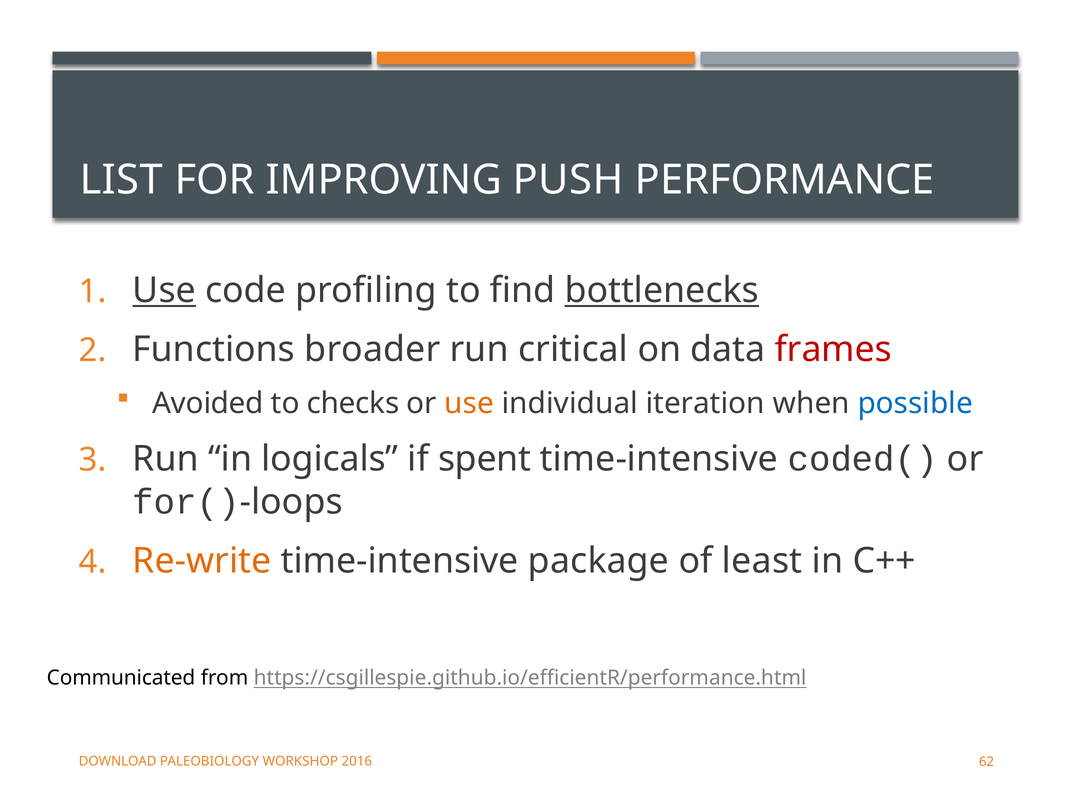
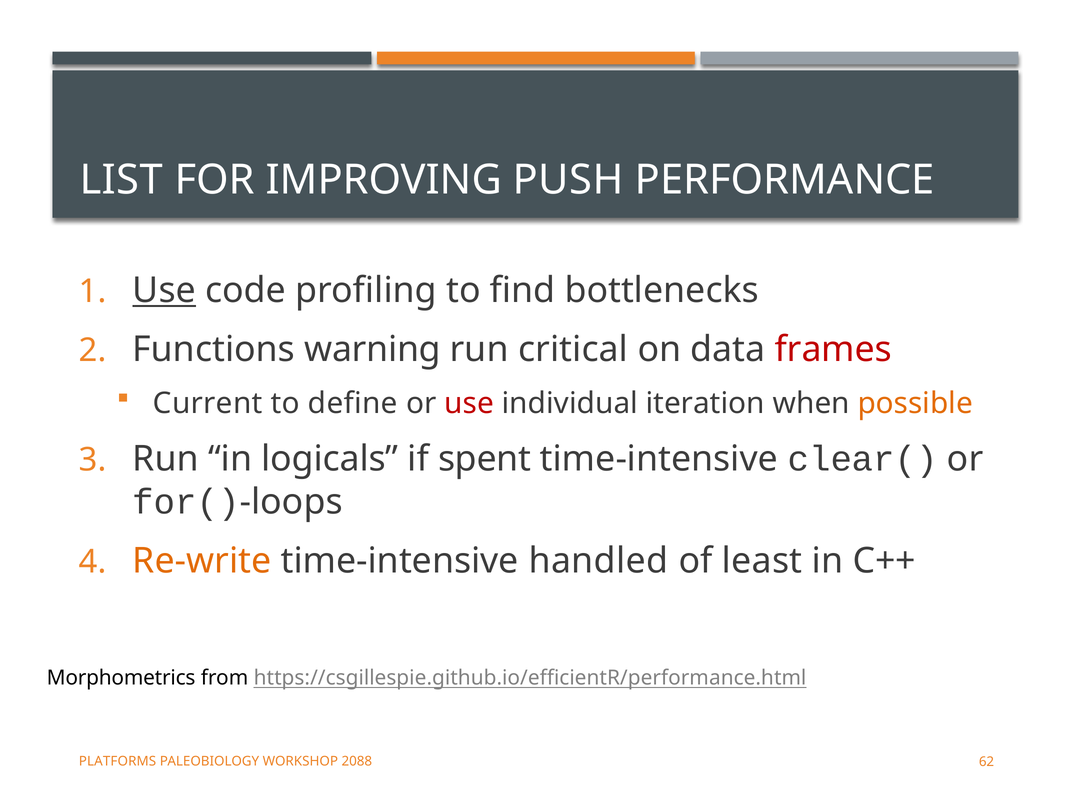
bottlenecks underline: present -> none (662, 291)
broader: broader -> warning (373, 349)
Avoided: Avoided -> Current (208, 403)
checks: checks -> define (353, 403)
use colour: orange -> red (469, 403)
possible colour: blue -> orange (915, 403)
coded(: coded( -> clear( (863, 459)
package: package -> handled (598, 561)
Communicated: Communicated -> Morphometrics (121, 678)
DOWNLOAD: DOWNLOAD -> PLATFORMS (118, 761)
2016: 2016 -> 2088 (357, 761)
